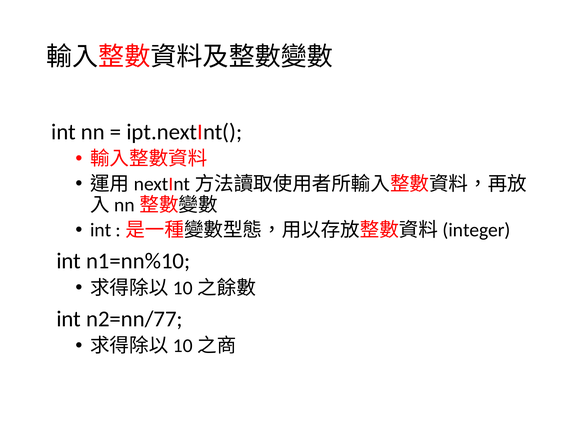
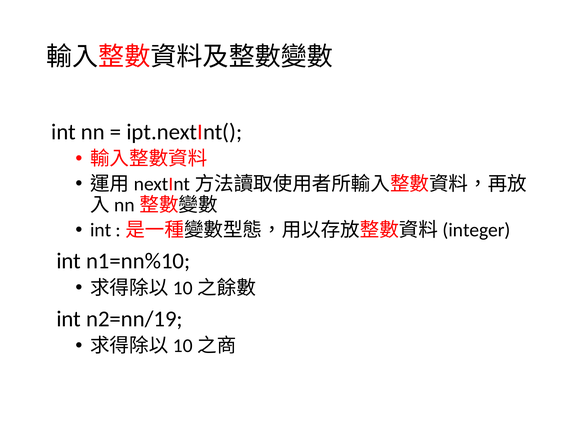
n2=nn/77: n2=nn/77 -> n2=nn/19 (134, 319)
